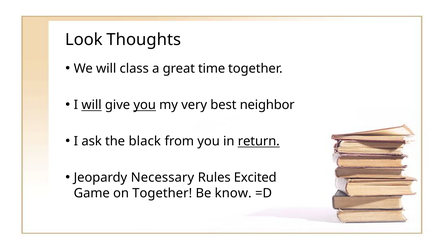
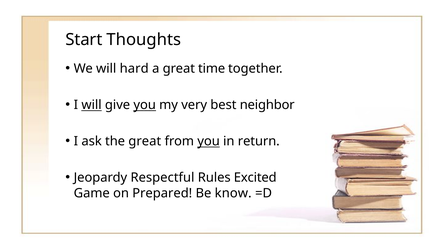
Look: Look -> Start (84, 39)
class: class -> hard (134, 69)
the black: black -> great (145, 141)
you underline: none -> present (209, 141)
return underline: present -> none (259, 141)
Necessary: Necessary -> Respectful (162, 177)
on Together: Together -> Prepared (162, 193)
